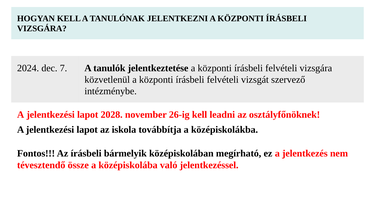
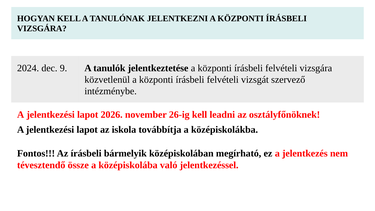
7: 7 -> 9 (63, 68)
2028: 2028 -> 2026 (112, 115)
